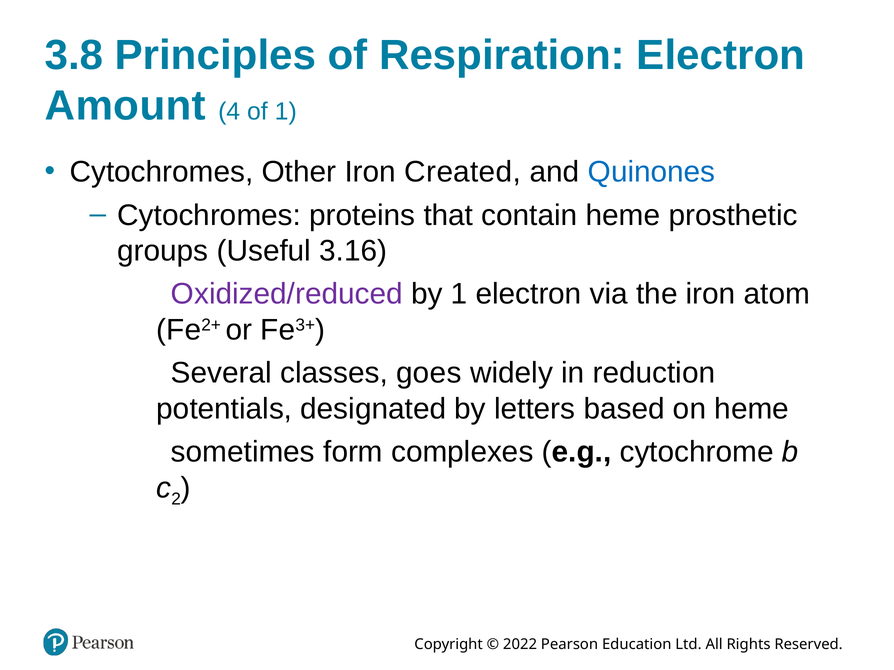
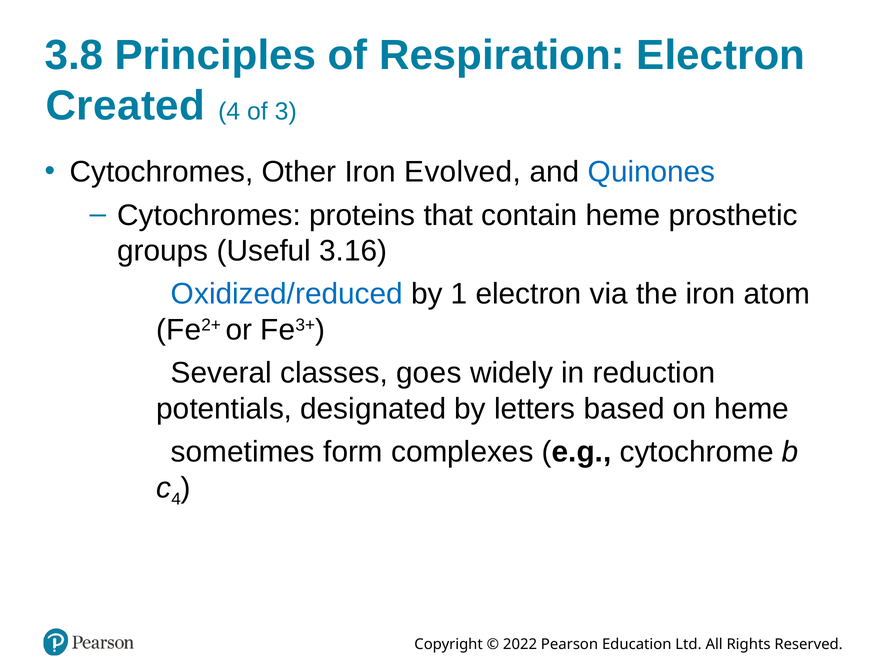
Amount: Amount -> Created (125, 106)
of 1: 1 -> 3 (286, 112)
Created: Created -> Evolved (463, 172)
Oxidized/reduced colour: purple -> blue (287, 294)
2: 2 -> 4 (176, 500)
